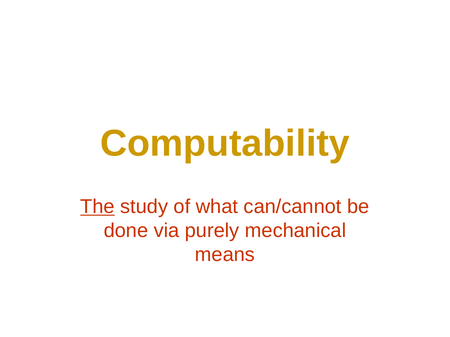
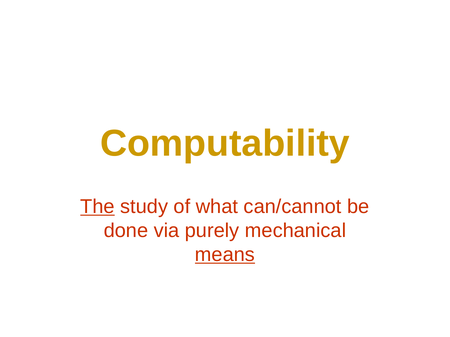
means underline: none -> present (225, 255)
